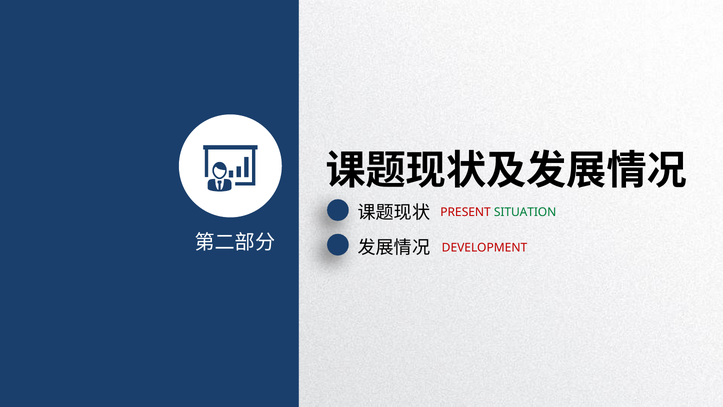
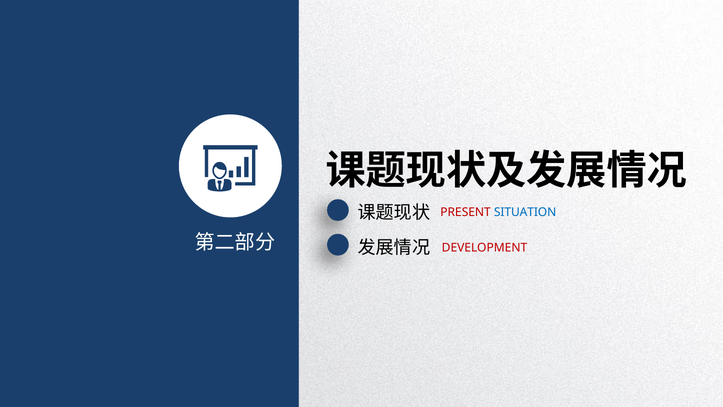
SITUATION colour: green -> blue (525, 212)
